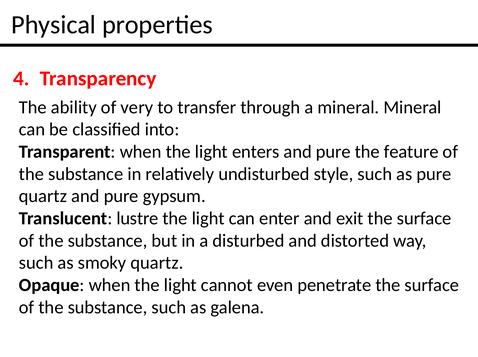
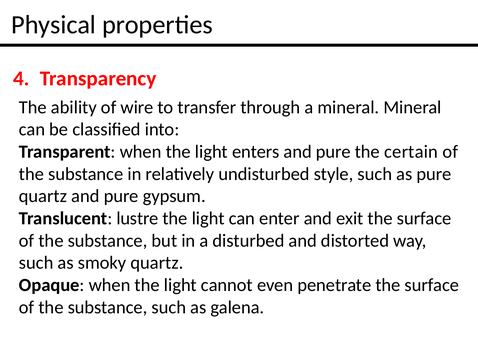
very: very -> wire (137, 107)
feature: feature -> certain (411, 152)
